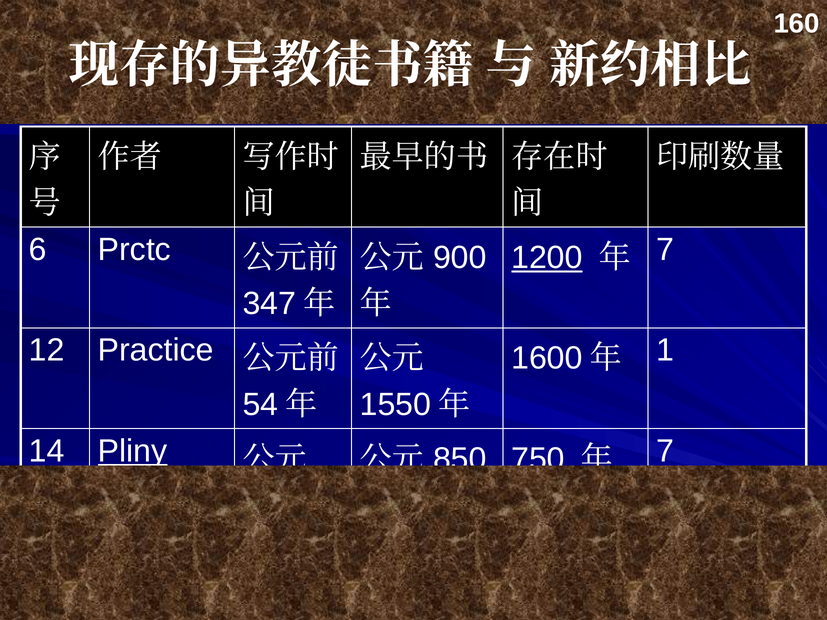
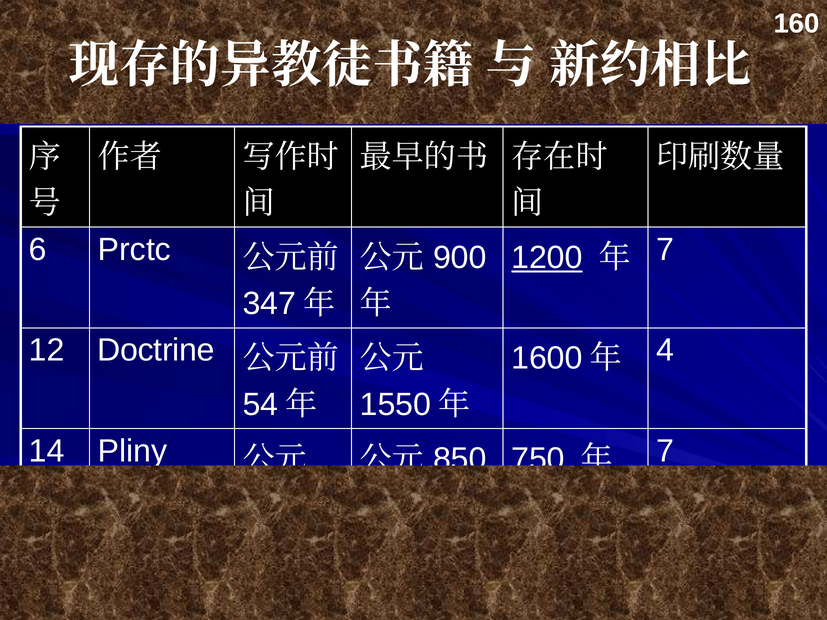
Practice: Practice -> Doctrine (156, 350)
1: 1 -> 4 (665, 350)
Pliny underline: present -> none (133, 451)
